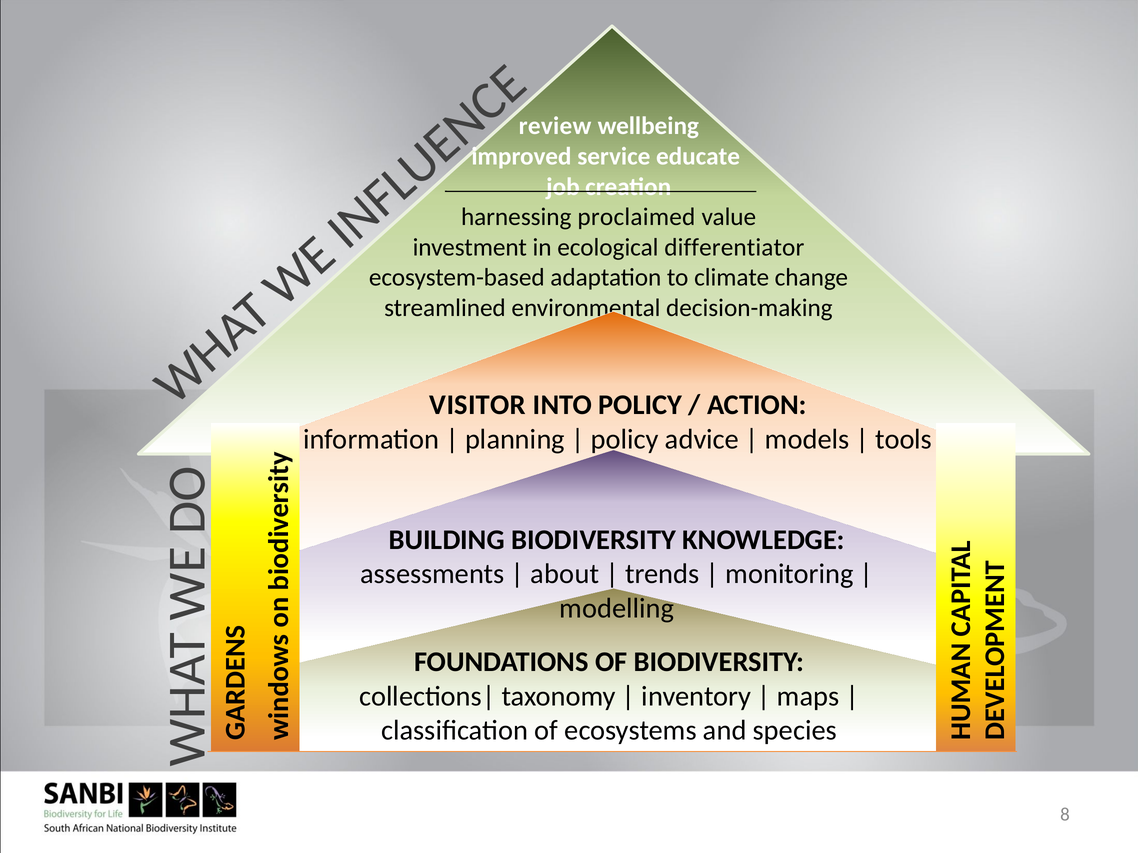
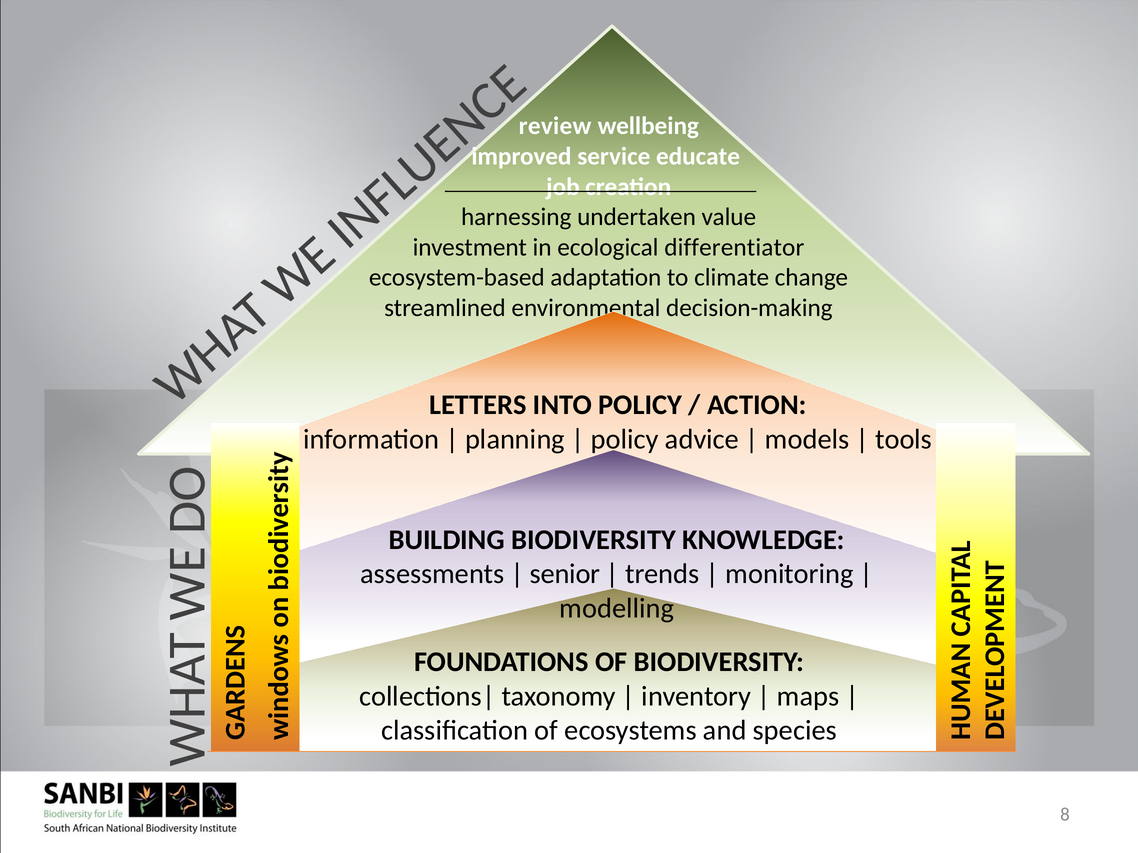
proclaimed: proclaimed -> undertaken (637, 217)
VISITOR: VISITOR -> LETTERS (478, 405)
about: about -> senior (565, 574)
